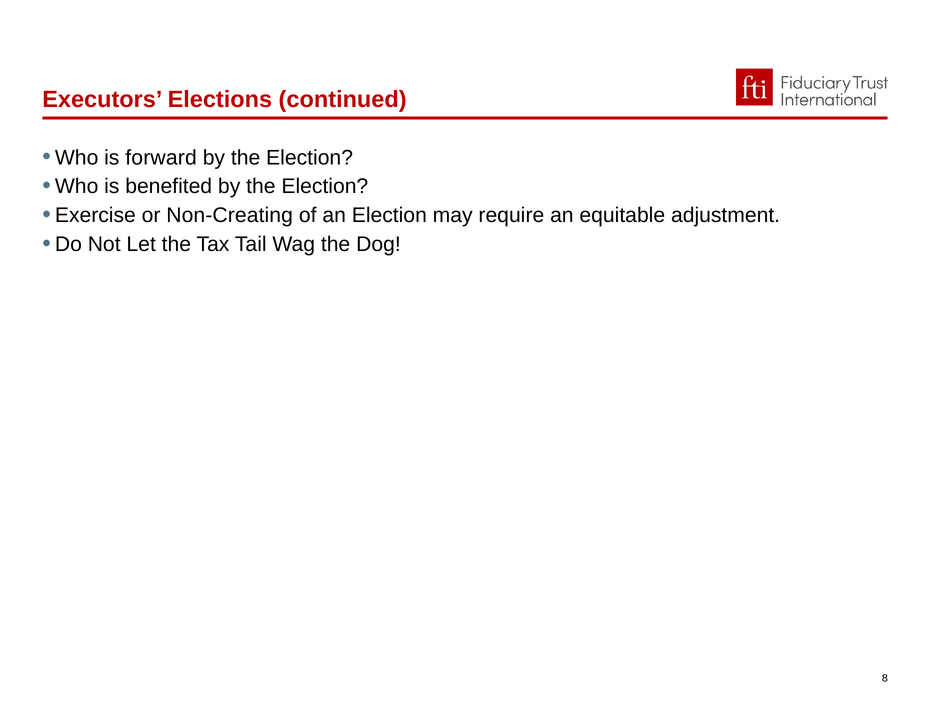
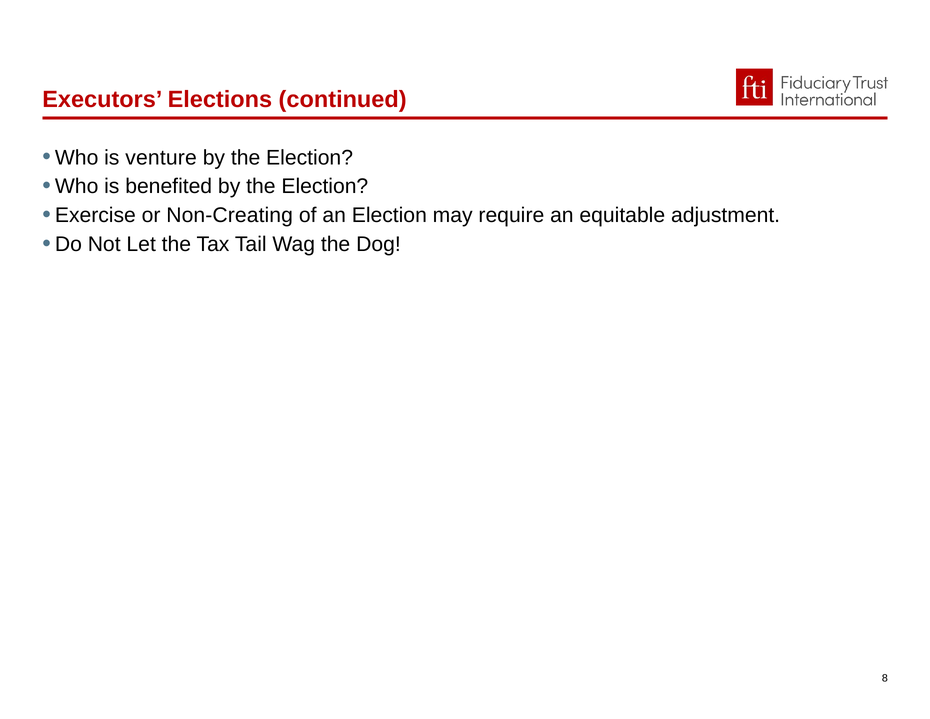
forward: forward -> venture (161, 157)
